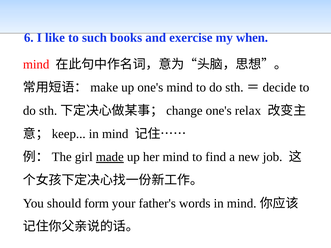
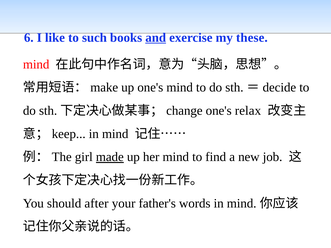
and underline: none -> present (156, 38)
when: when -> these (252, 38)
form: form -> after (96, 203)
